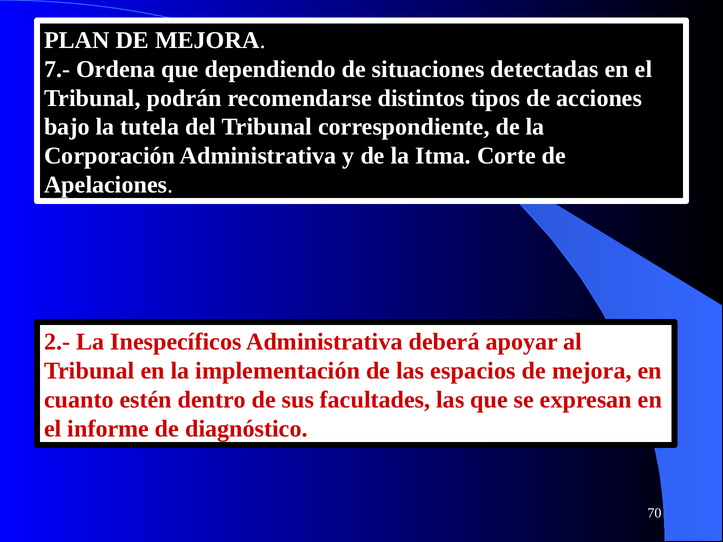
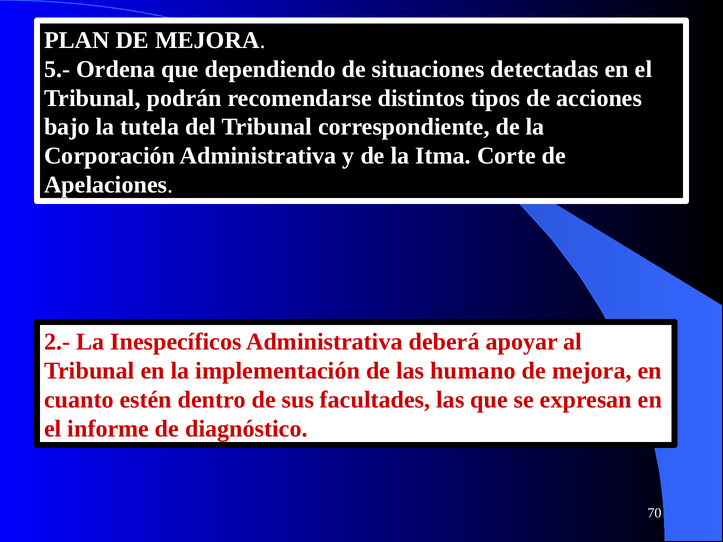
7.-: 7.- -> 5.- (57, 69)
espacios: espacios -> humano (473, 371)
